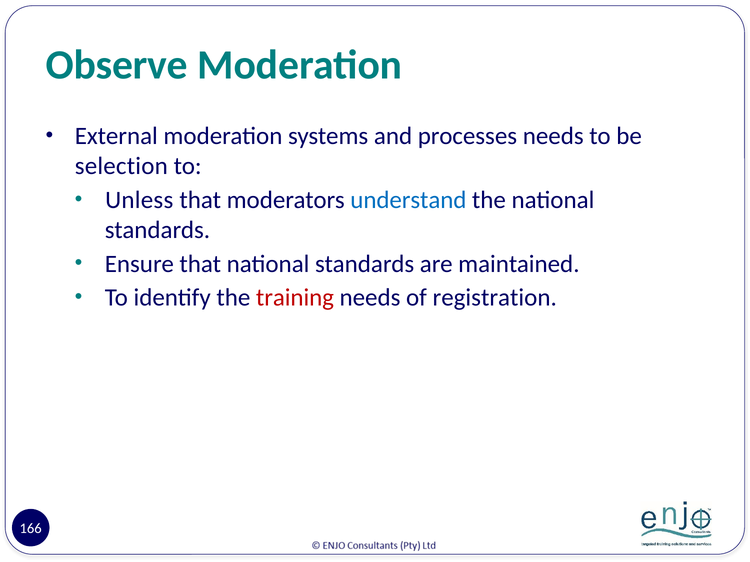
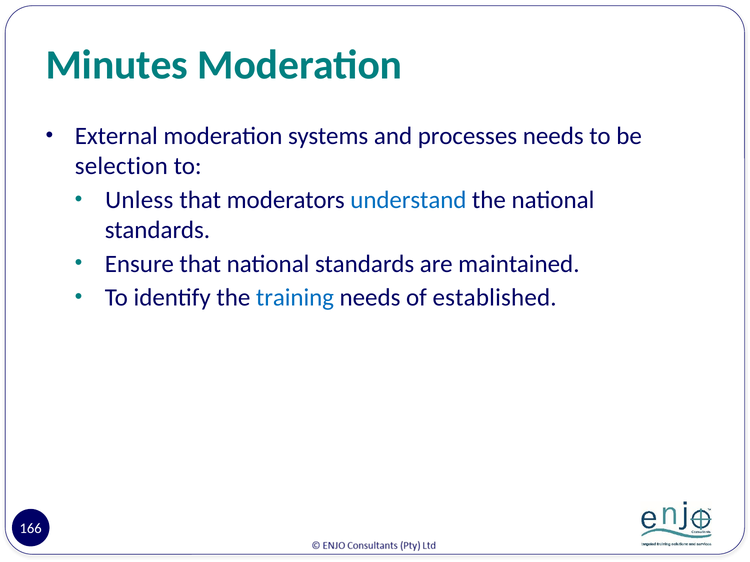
Observe: Observe -> Minutes (117, 65)
training colour: red -> blue (295, 298)
registration: registration -> established (495, 298)
